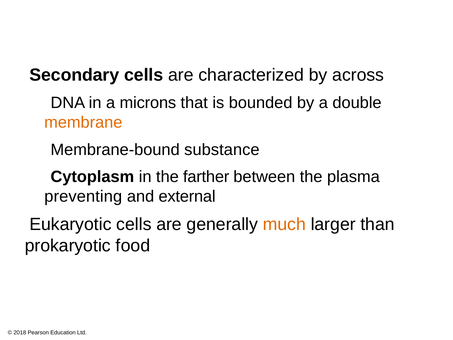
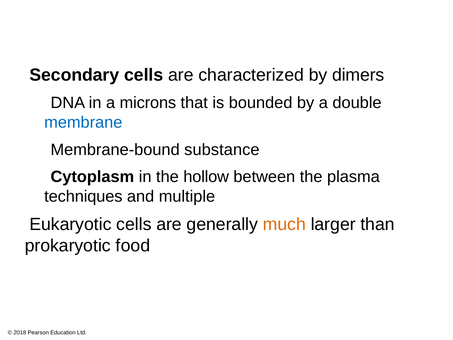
across: across -> dimers (358, 75)
membrane colour: orange -> blue (83, 122)
farther: farther -> hollow (206, 177)
preventing: preventing -> techniques (83, 196)
external: external -> multiple (187, 196)
